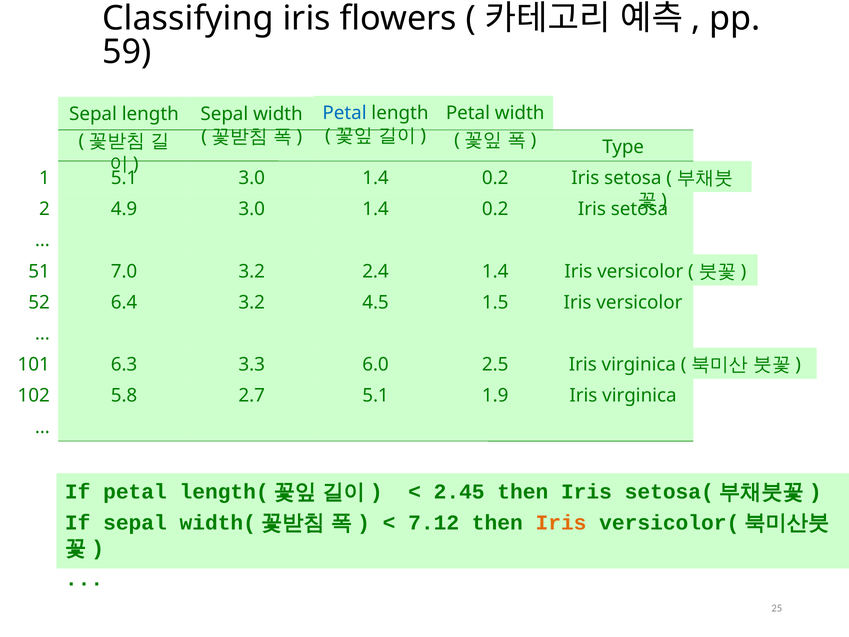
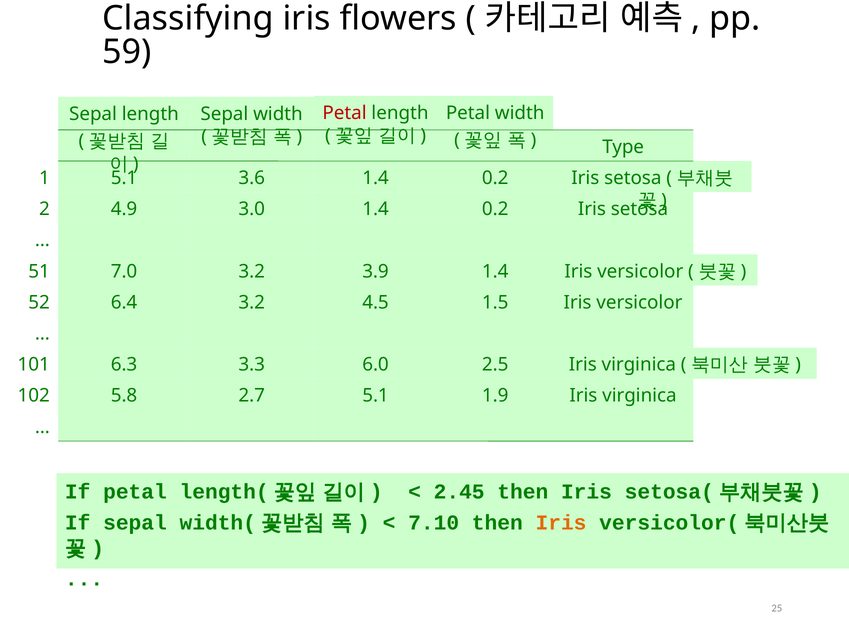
Petal colour: blue -> red (345, 113)
3.0: 3.0 -> 3.6 (252, 178)
2.4: 2.4 -> 3.9 (376, 271)
7.12: 7.12 -> 7.10 (434, 522)
